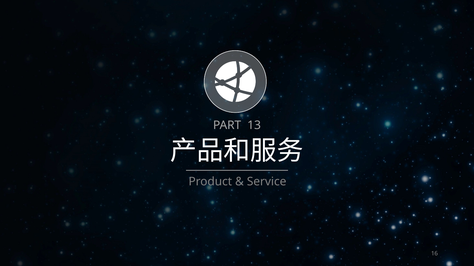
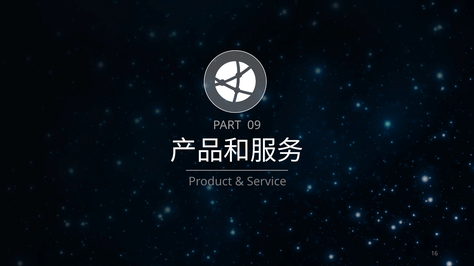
13: 13 -> 09 (254, 126)
